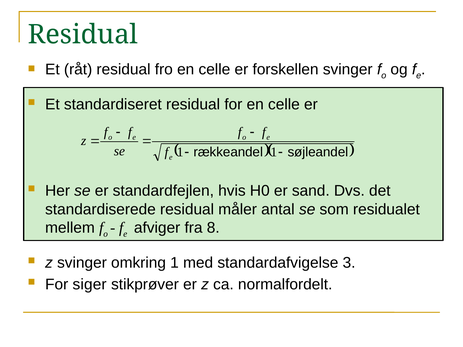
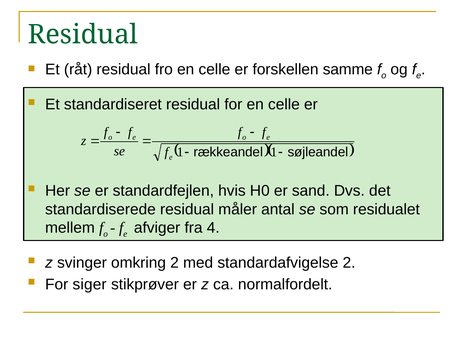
forskellen svinger: svinger -> samme (348, 70)
8: 8 -> 4 (213, 228)
omkring 1: 1 -> 2 (175, 263)
standardafvigelse 3: 3 -> 2 (349, 263)
